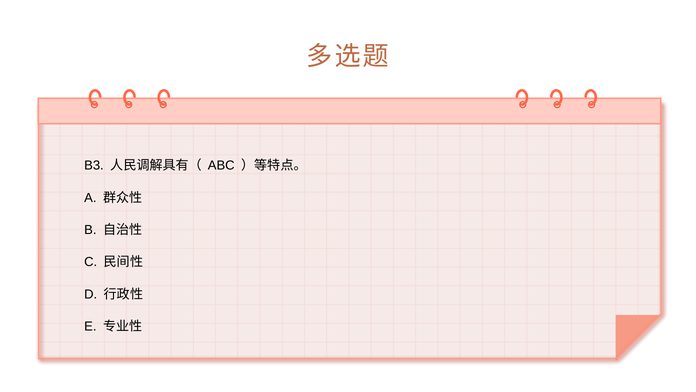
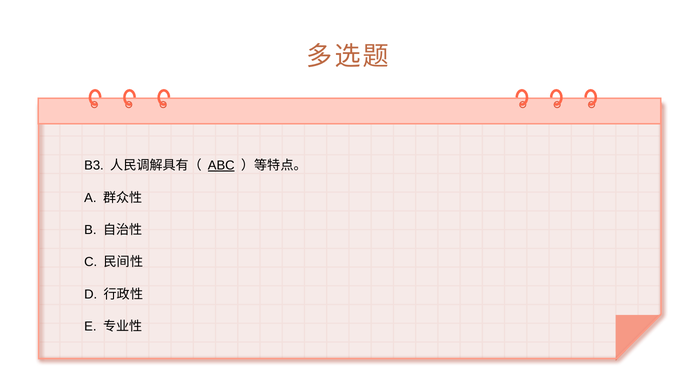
ABC underline: none -> present (221, 165)
